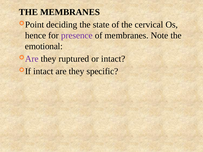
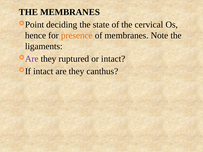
presence colour: purple -> orange (77, 35)
emotional: emotional -> ligaments (44, 46)
specific: specific -> canthus (102, 71)
